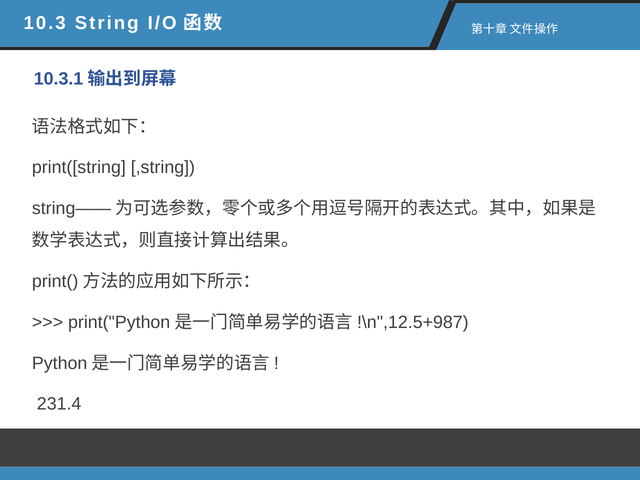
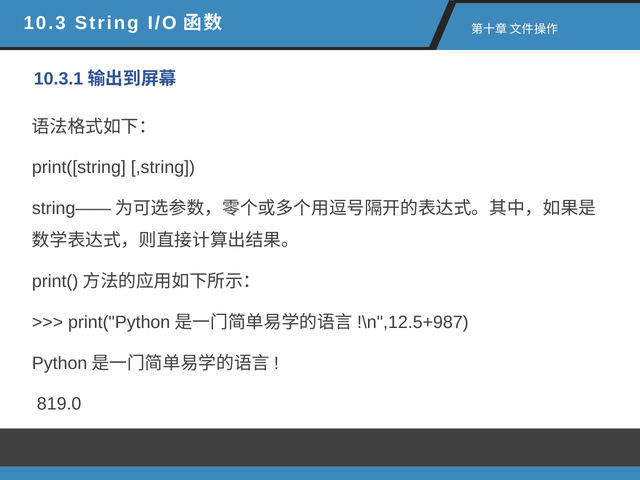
231.4: 231.4 -> 819.0 (59, 404)
